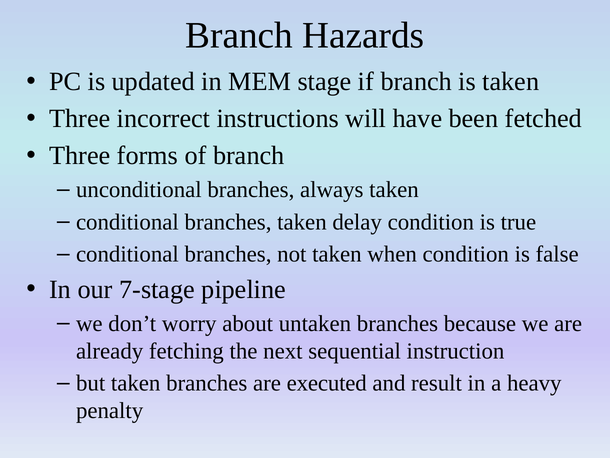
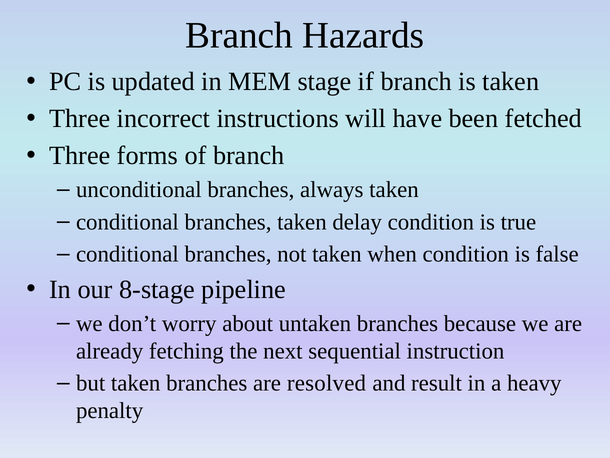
7-stage: 7-stage -> 8-stage (157, 289)
executed: executed -> resolved (327, 383)
